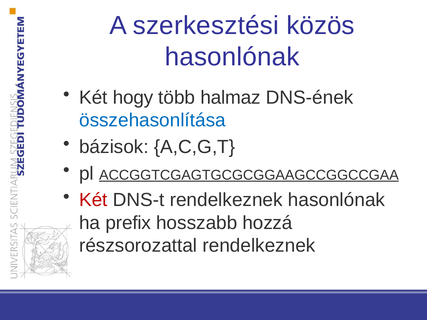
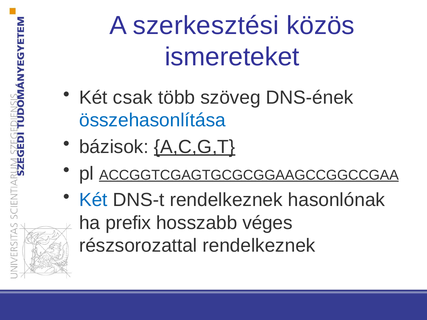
hasonlónak: hasonlónak -> ismereteket (232, 57)
hogy: hogy -> csak (133, 98)
halmaz: halmaz -> szöveg (230, 98)
A,C,G,T underline: none -> present (195, 147)
Két colour: red -> blue (93, 200)
hozzá: hozzá -> véges (268, 223)
